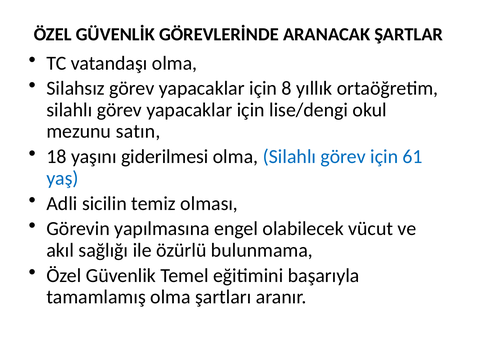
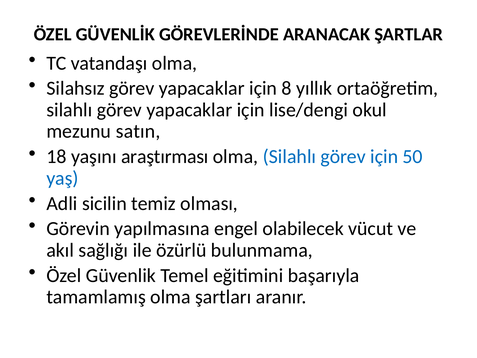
giderilmesi: giderilmesi -> araştırması (165, 157)
61: 61 -> 50 (413, 157)
